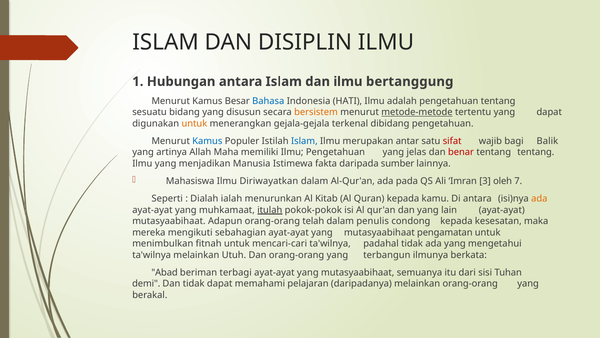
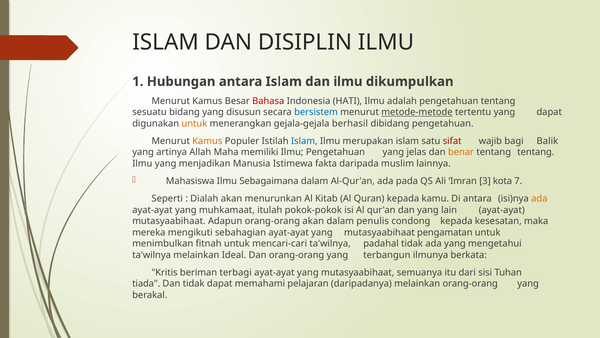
bertanggung: bertanggung -> dikumpulkan (410, 81)
Bahasa colour: blue -> red (268, 101)
bersistem colour: orange -> blue (316, 112)
terkenal: terkenal -> berhasil (350, 123)
Kamus colour: blue -> orange (207, 141)
merupakan antar: antar -> islam (407, 141)
benar colour: red -> orange (461, 152)
sumber: sumber -> muslim (398, 163)
Diriwayatkan: Diriwayatkan -> Sebagaimana (269, 181)
oleh: oleh -> kota (503, 181)
Dialah ialah: ialah -> akan (232, 198)
itulah underline: present -> none (270, 210)
orang-orang telah: telah -> akan (313, 221)
Utuh: Utuh -> Ideal (234, 255)
Abad: Abad -> Kritis (165, 272)
demi: demi -> tiada (146, 283)
